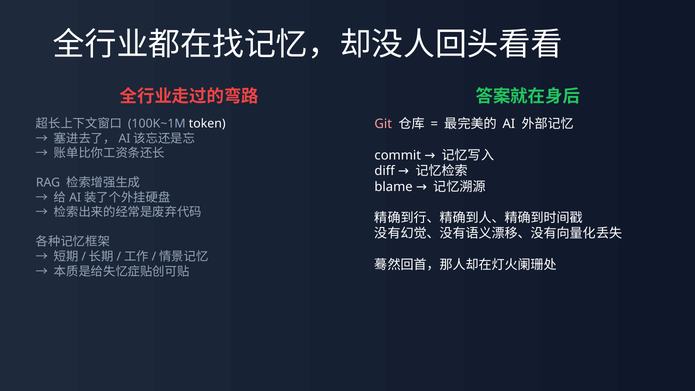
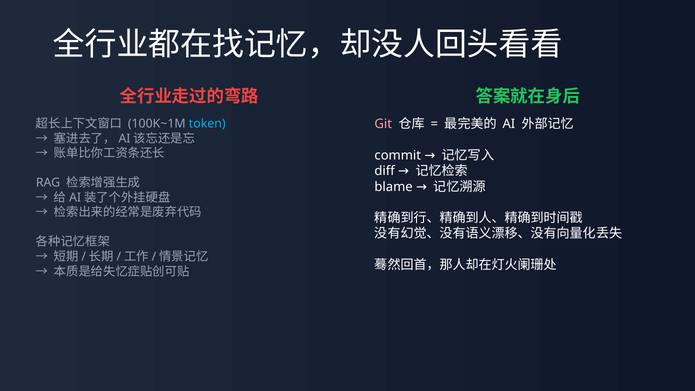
token colour: white -> light blue (207, 124)
